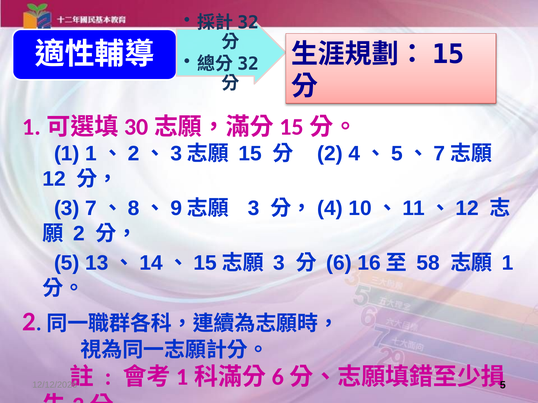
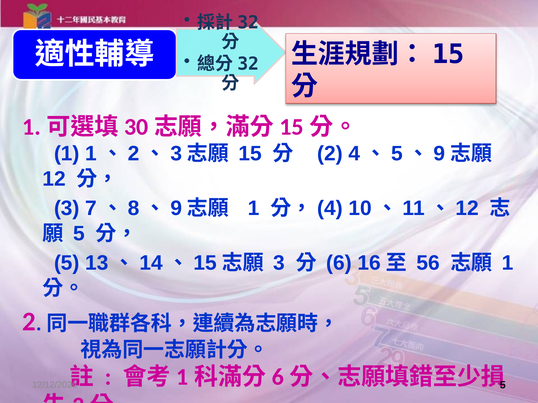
7: 7 -> 9 (439, 154)
3: 3 -> 1 (254, 209)
2: 2 -> 5 (79, 234)
58: 58 -> 56 (428, 263)
